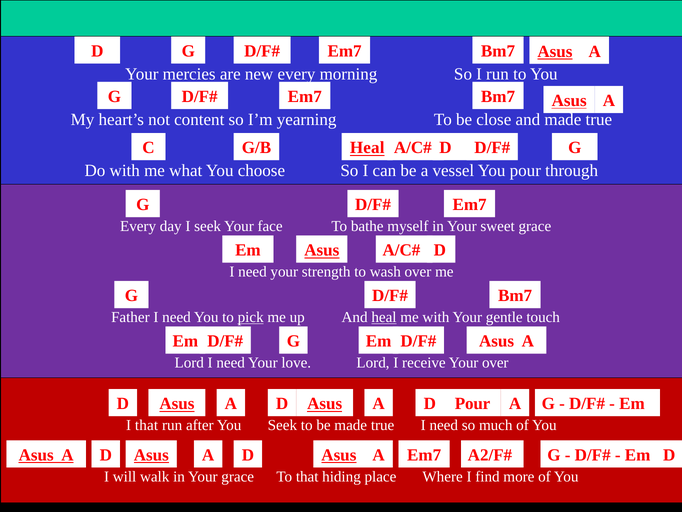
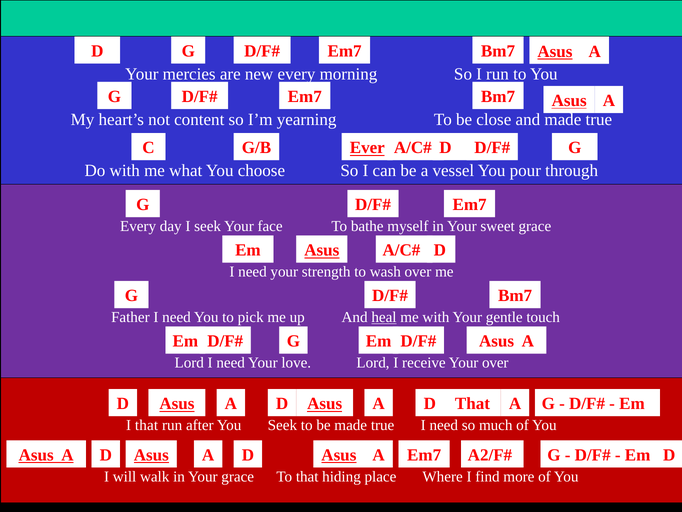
G/B Heal: Heal -> Ever (367, 148)
pick underline: present -> none (251, 317)
A Pour: Pour -> That (472, 403)
